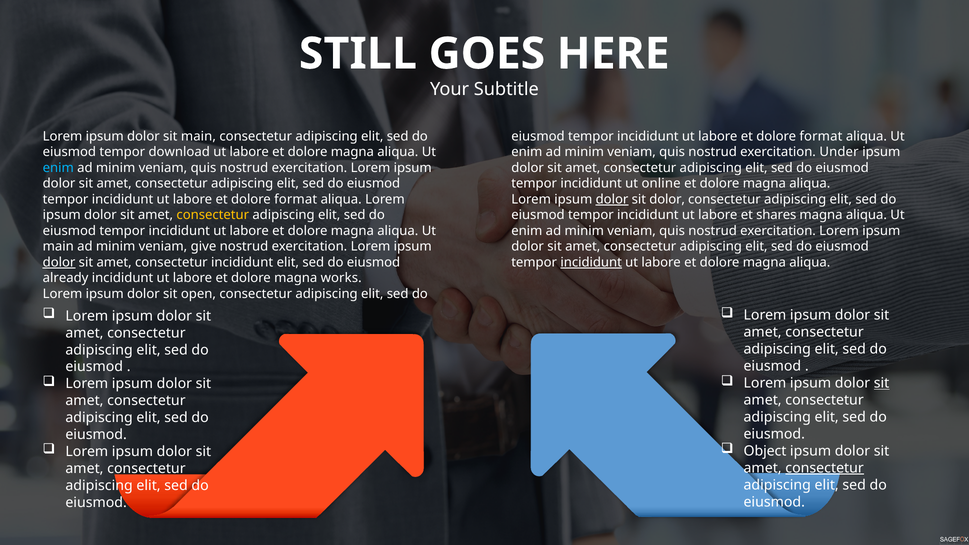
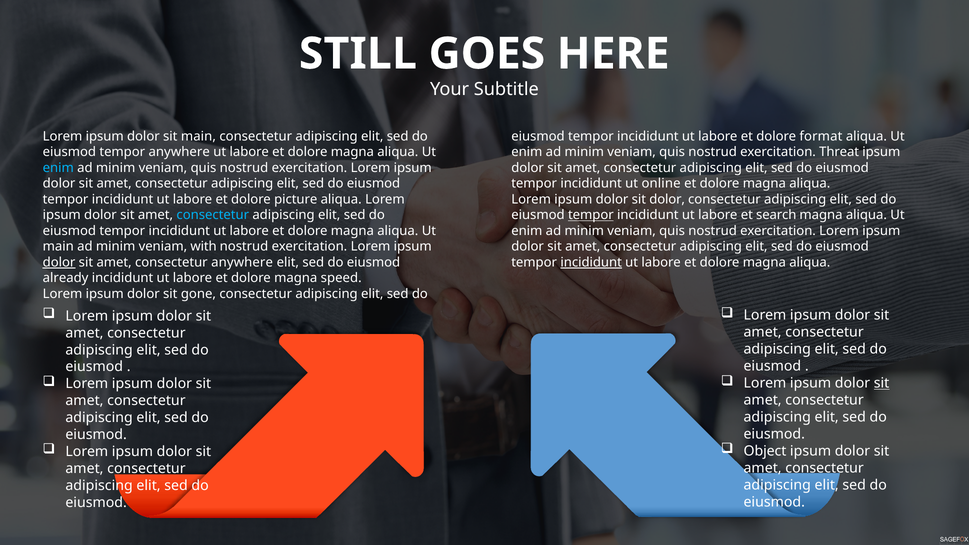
tempor download: download -> anywhere (179, 152)
Under: Under -> Threat (839, 152)
format: format -> picture (296, 199)
dolor underline: present -> none (612, 199)
consectetur colour: yellow -> light blue (213, 215)
tempor underline: none -> present (591, 215)
shares: shares -> search (776, 215)
give: give -> with (204, 247)
consectetur incididunt: incididunt -> anywhere (242, 262)
works: works -> speed (341, 278)
open: open -> gone (198, 294)
consectetur underline: present -> none (825, 468)
